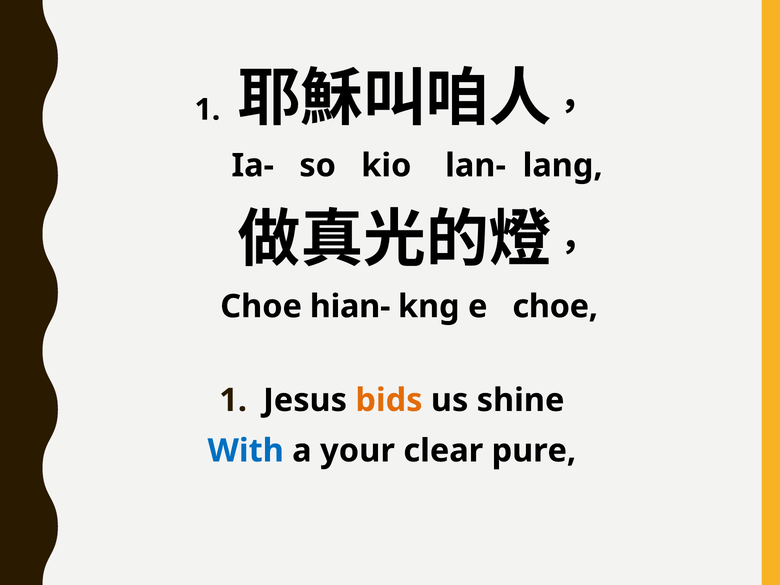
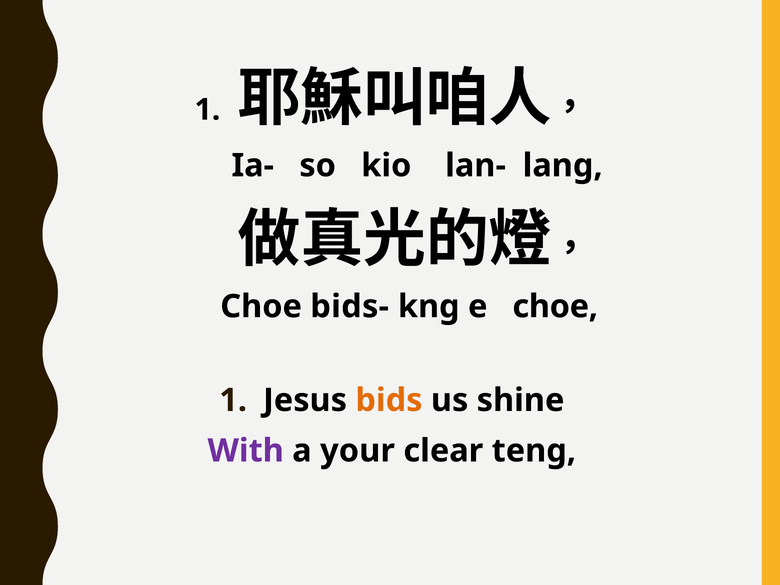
hian-: hian- -> bids- (350, 306)
With colour: blue -> purple (246, 451)
pure: pure -> teng (534, 451)
